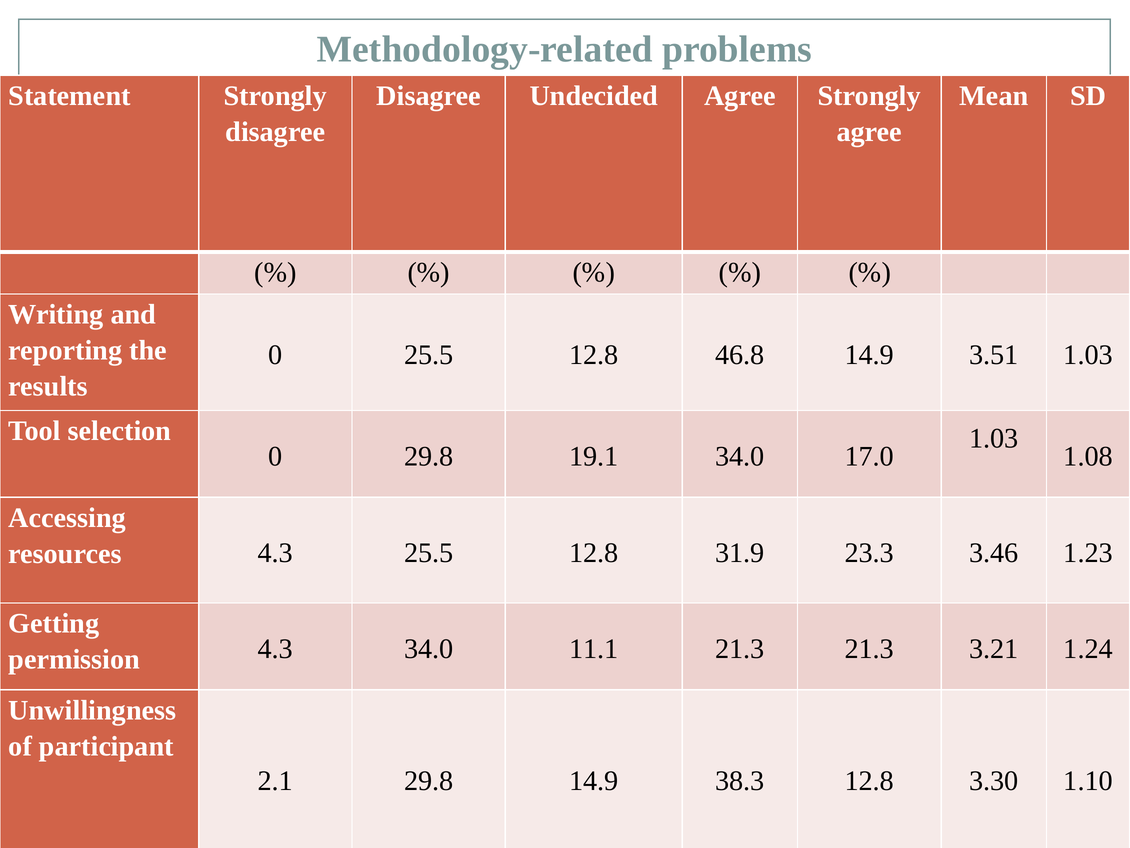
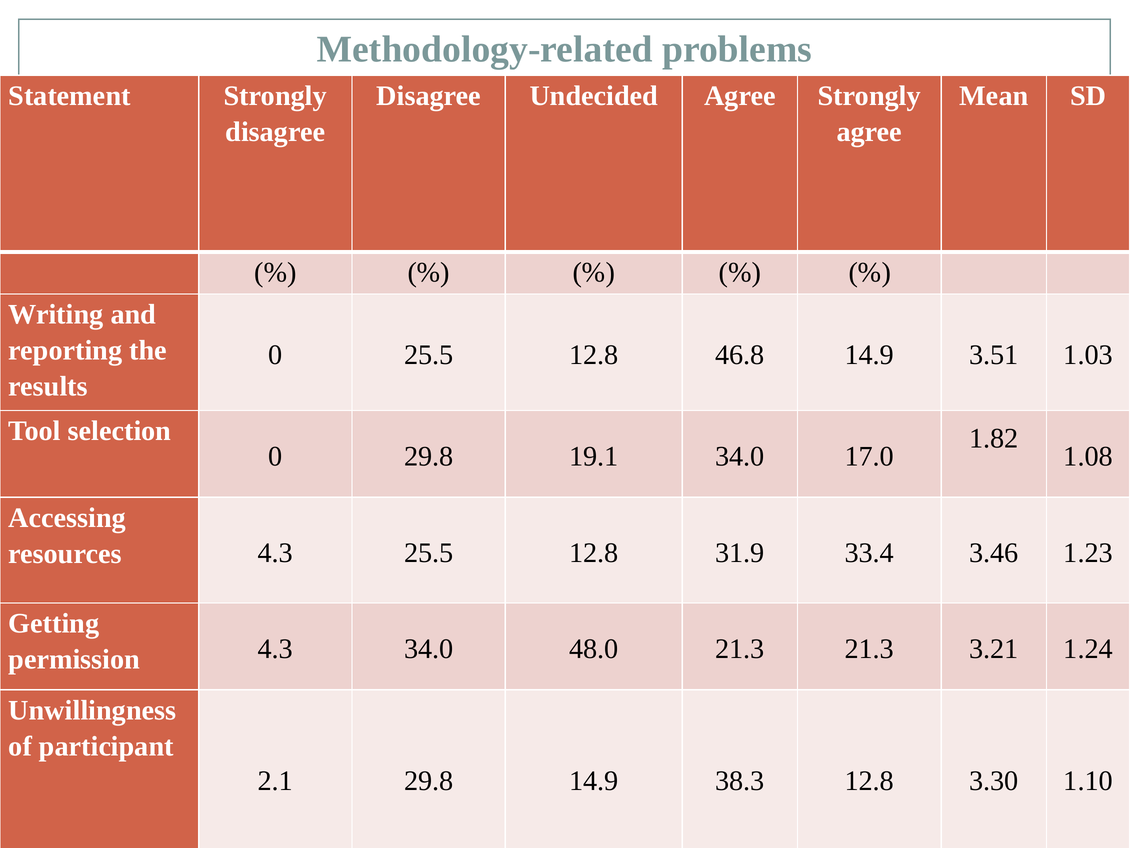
1.03: 1.03 -> 1.82 (994, 438)
23.3: 23.3 -> 33.4 (869, 552)
11.1: 11.1 -> 48.0 (594, 649)
